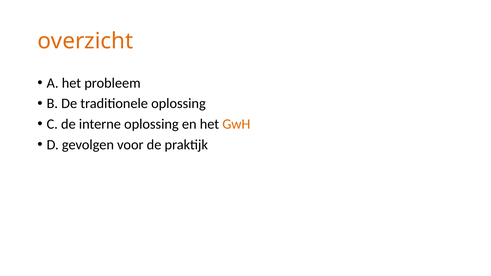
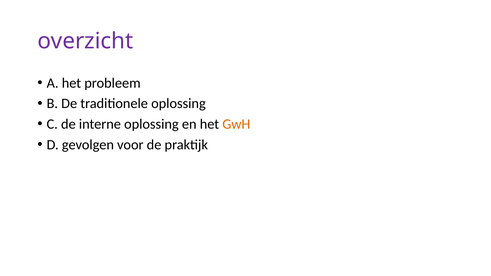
overzicht colour: orange -> purple (85, 41)
